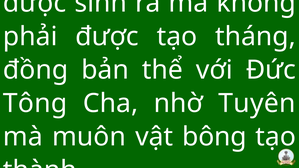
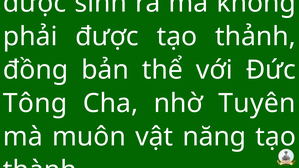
tháng: tháng -> thảnh (255, 37)
bông: bông -> năng (214, 137)
